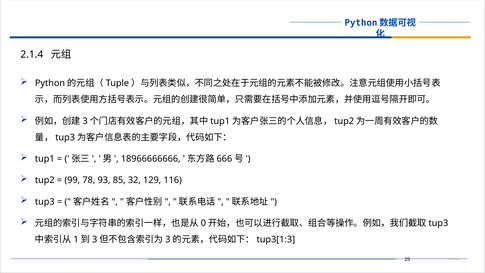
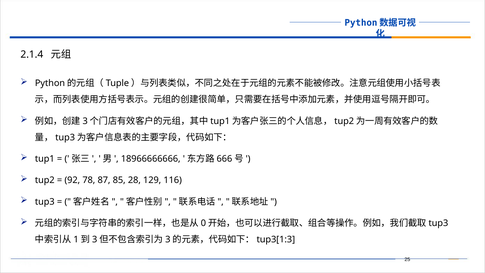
99: 99 -> 92 (72, 180)
93: 93 -> 87 (104, 180)
32: 32 -> 28 (134, 180)
